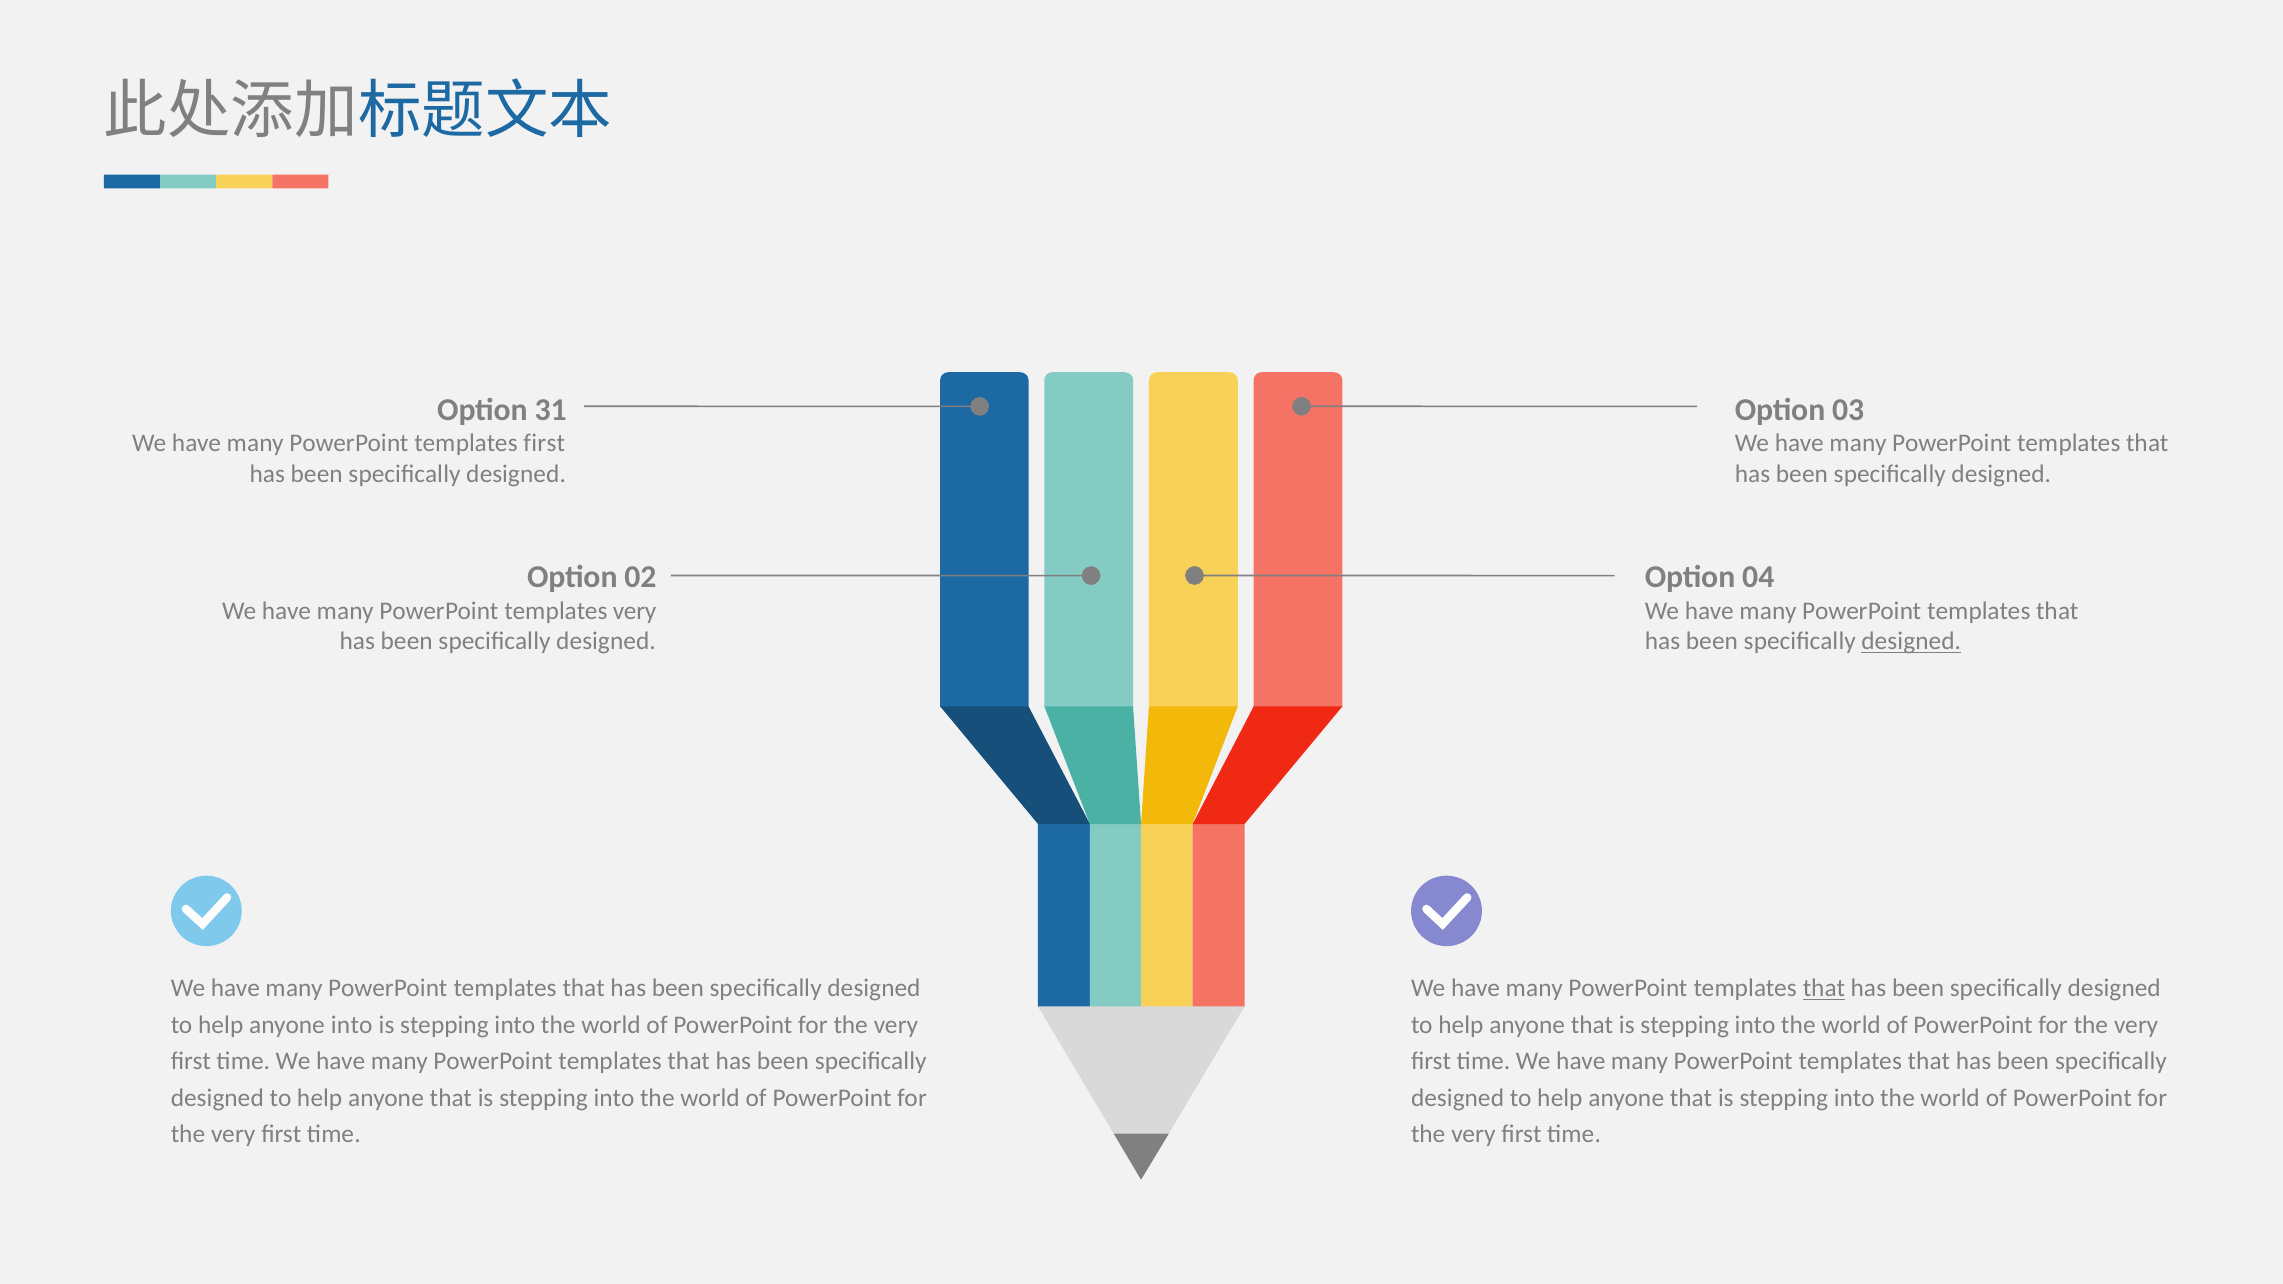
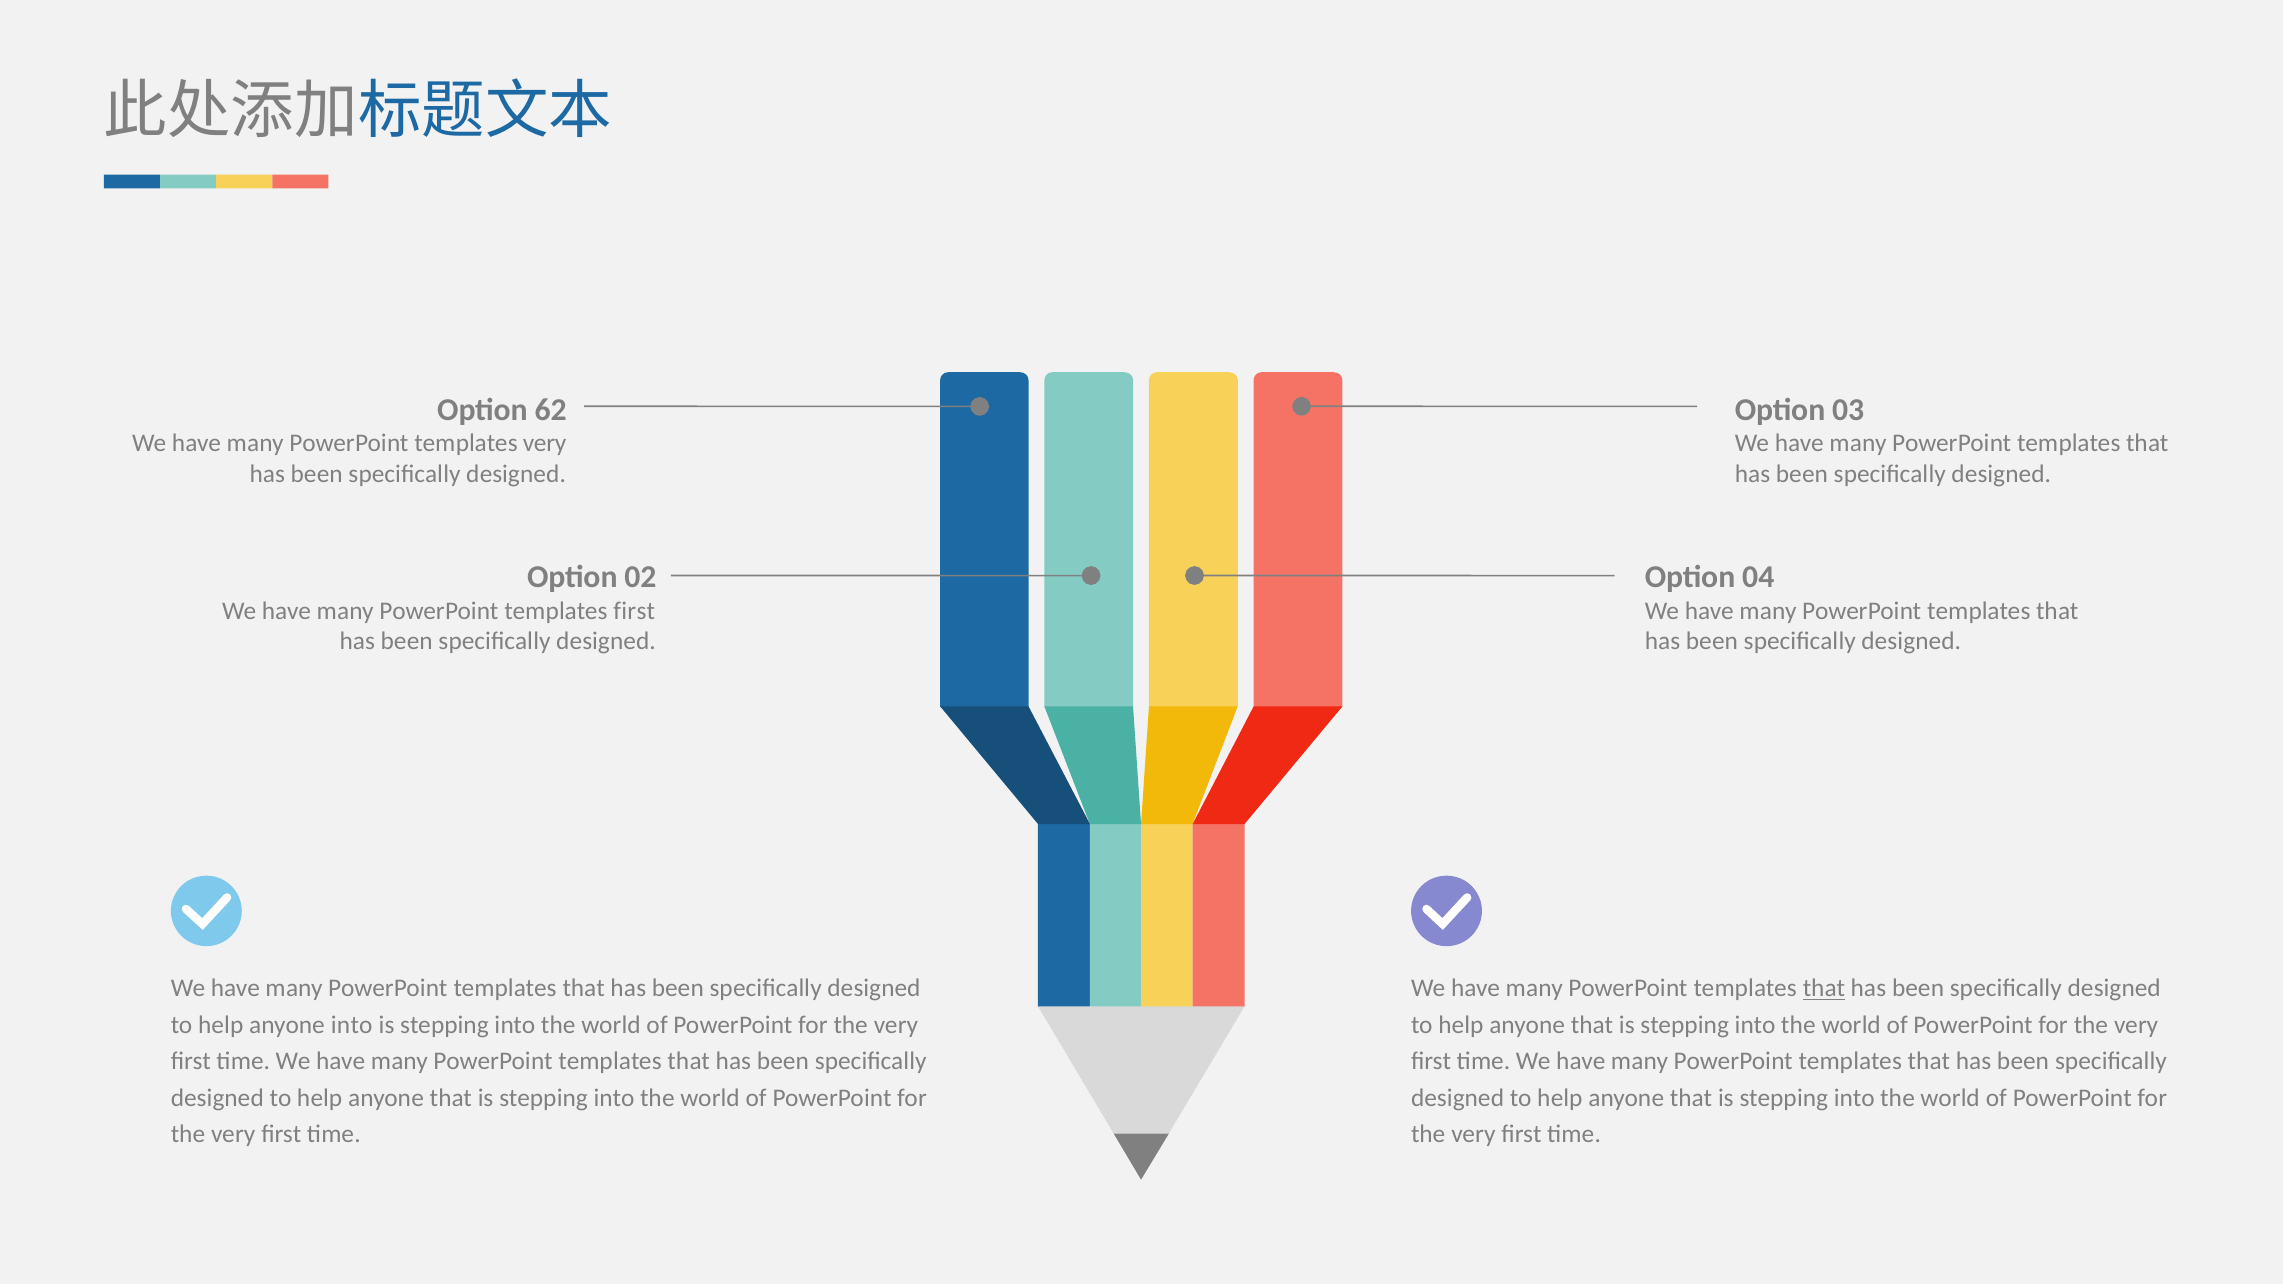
31: 31 -> 62 (551, 410)
templates first: first -> very (545, 444)
templates very: very -> first (634, 611)
designed underline: present -> none (1911, 642)
